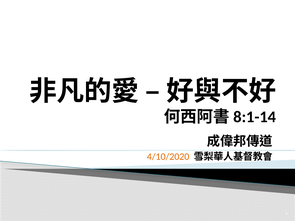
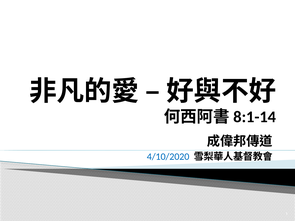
4/10/2020 colour: orange -> blue (168, 157)
